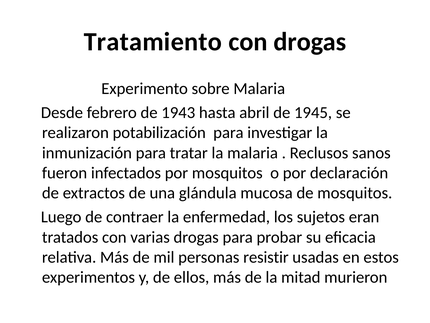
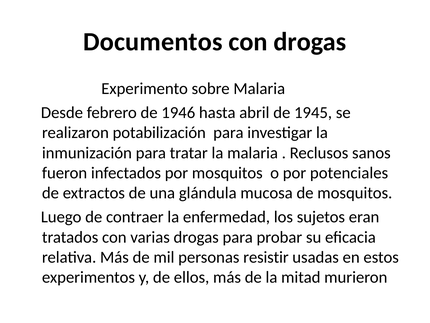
Tratamiento: Tratamiento -> Documentos (153, 42)
1943: 1943 -> 1946 (178, 113)
declaración: declaración -> potenciales (349, 173)
